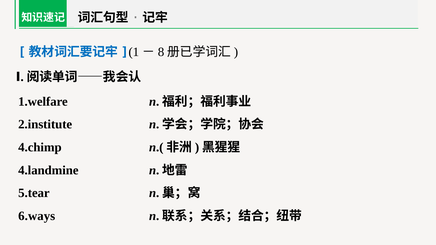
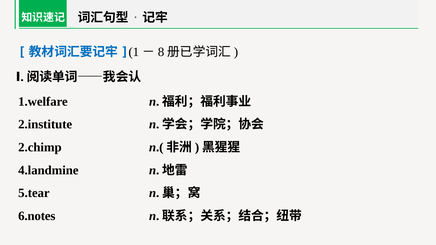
4.chimp: 4.chimp -> 2.chimp (40, 147)
6.ways: 6.ways -> 6.notes (37, 216)
